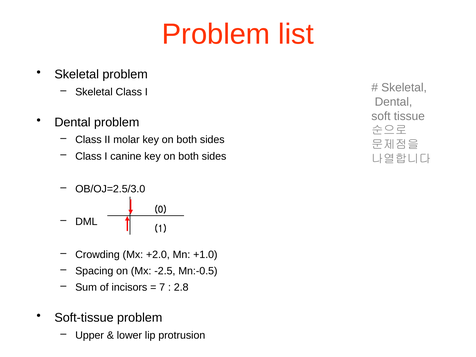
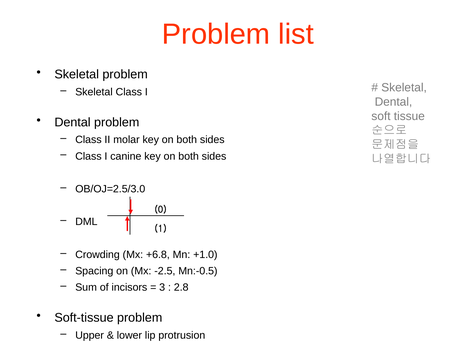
+2.0: +2.0 -> +6.8 (158, 255)
7: 7 -> 3 (162, 287)
